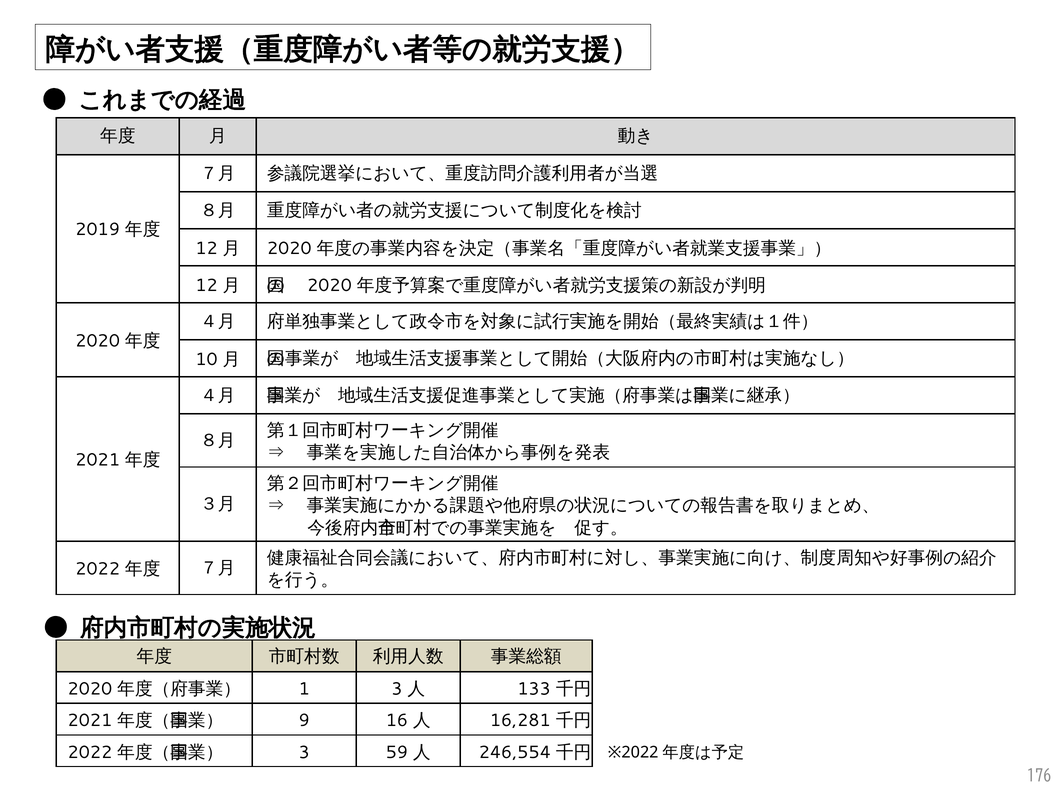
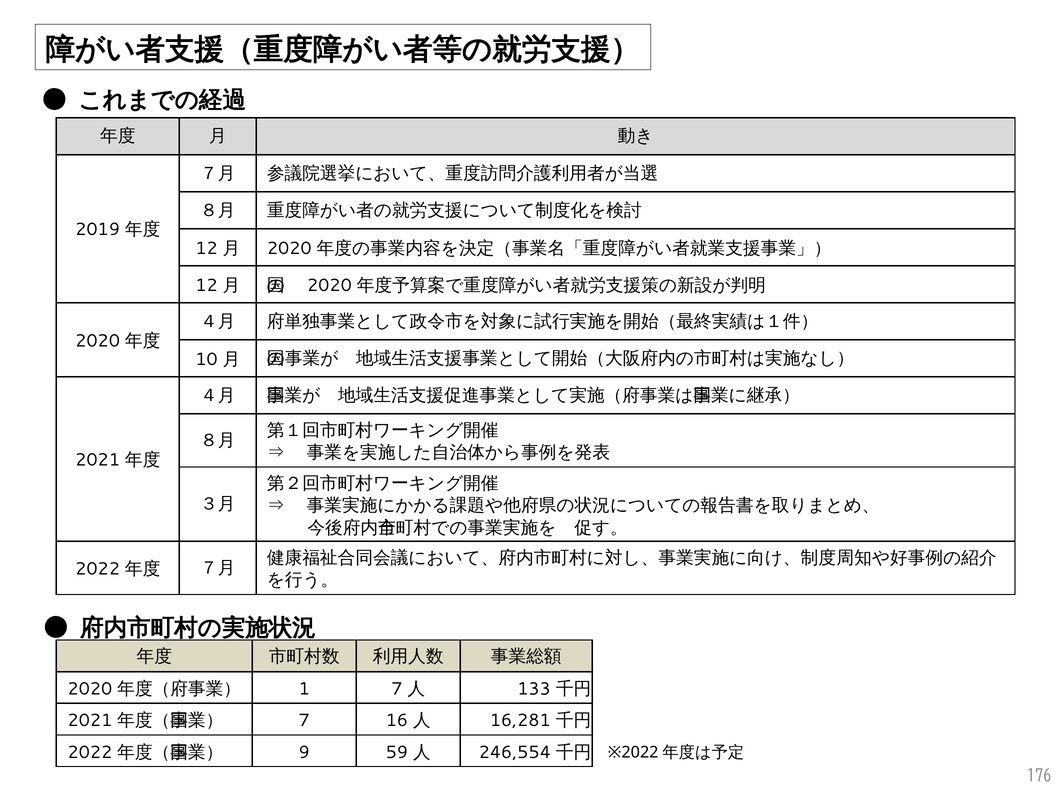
1 3: 3 -> 7 (397, 689)
9: 9 -> 7 (304, 721)
3: 3 -> 9 (304, 753)
